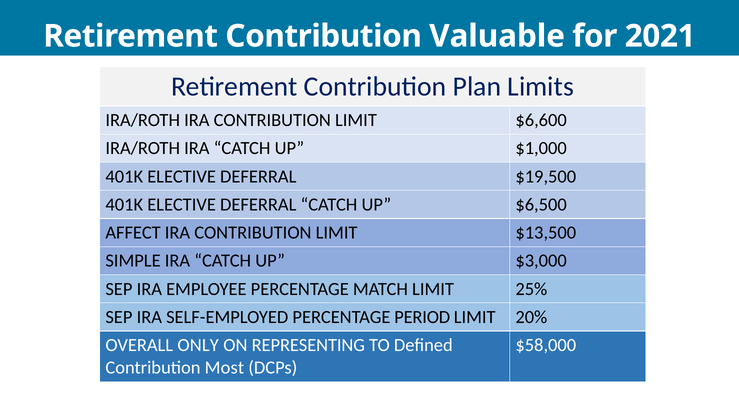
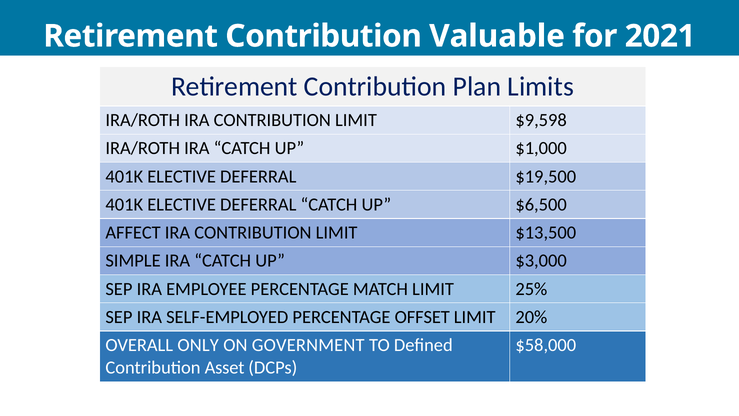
$6,600: $6,600 -> $9,598 (541, 120)
PERIOD: PERIOD -> OFFSET (422, 317)
REPRESENTING: REPRESENTING -> GOVERNMENT (308, 345)
Most: Most -> Asset (225, 367)
